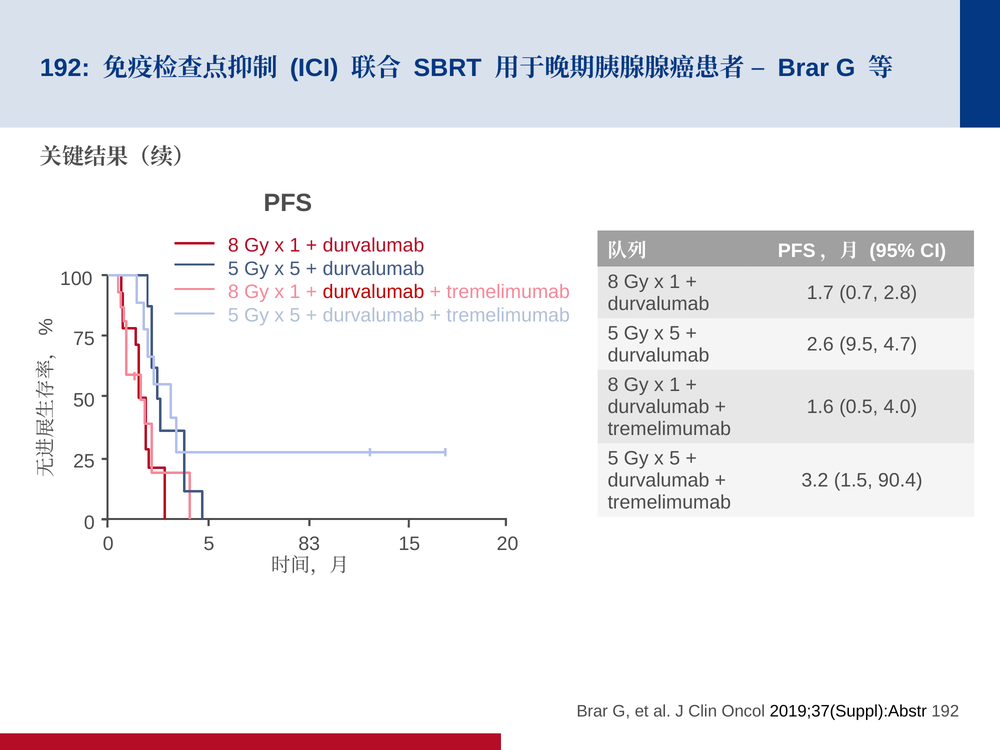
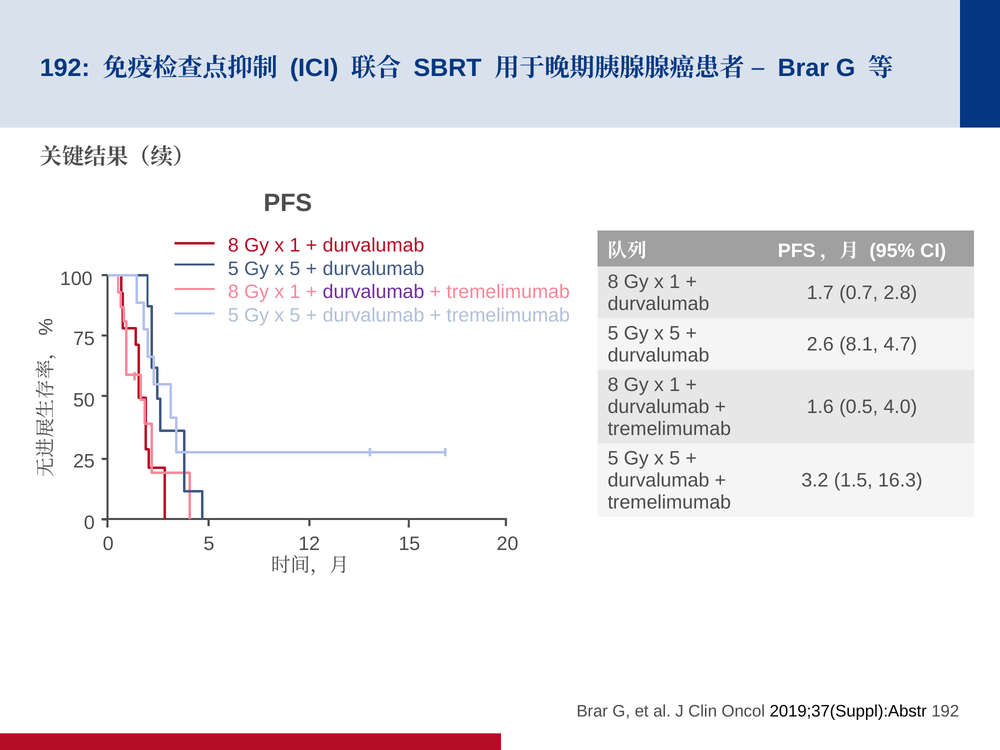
durvalumab colour: red -> purple (374, 292)
9.5: 9.5 -> 8.1 (859, 344)
90.4: 90.4 -> 16.3 (900, 480)
83: 83 -> 12 (309, 544)
